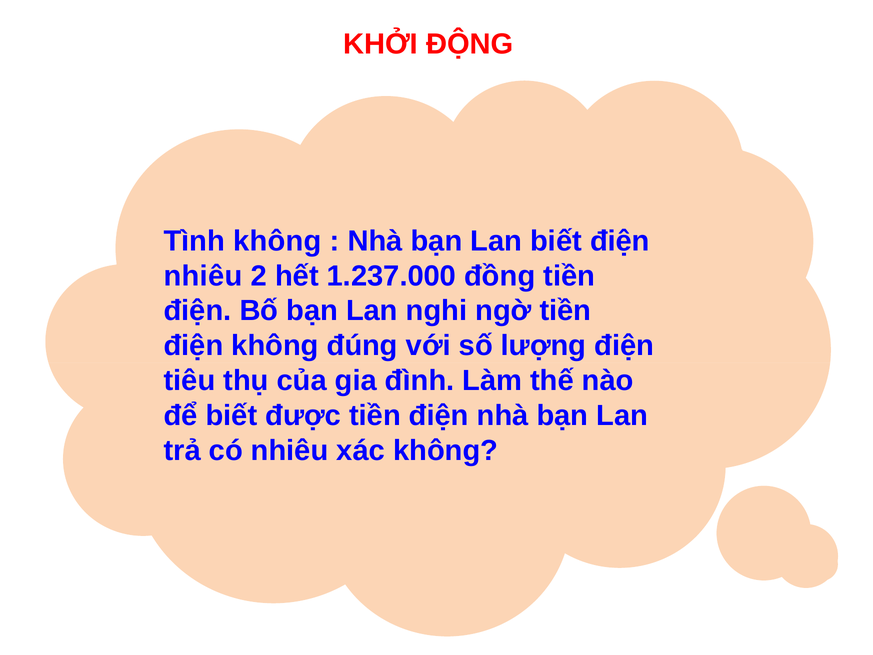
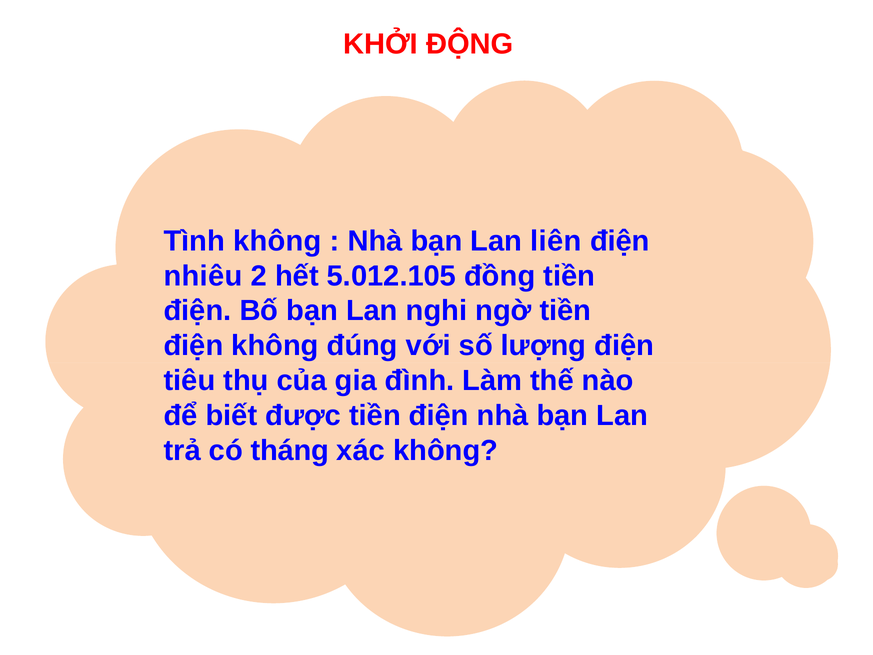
Lan biết: biết -> liên (556, 241)
1.237.000: 1.237.000 -> 5.012.105 (391, 276)
có nhiêu: nhiêu -> tháng (290, 450)
